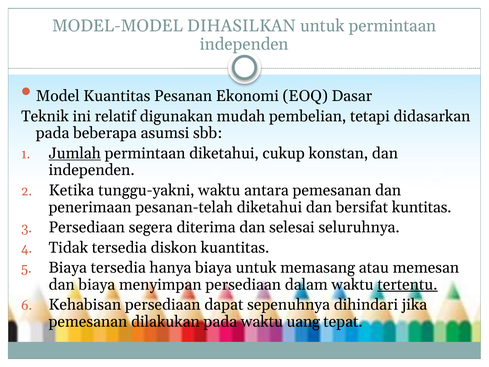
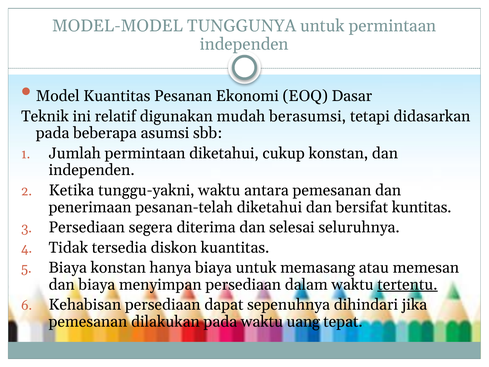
DIHASILKAN: DIHASILKAN -> TUNGGUNYA (242, 26)
pembelian: pembelian -> berasumsi (308, 116)
Jumlah underline: present -> none (75, 153)
Biaya tersedia: tersedia -> konstan (118, 268)
